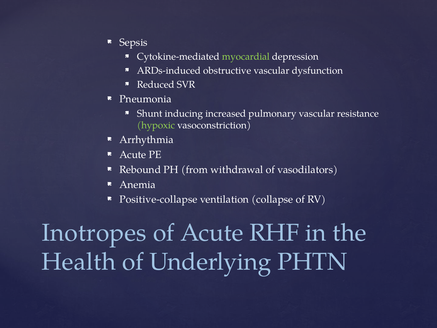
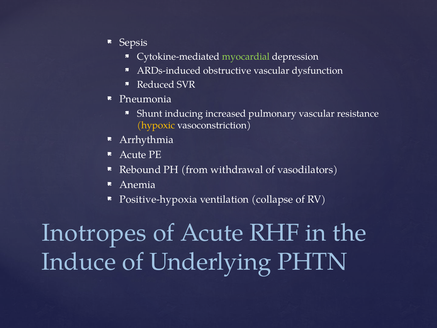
hypoxic colour: light green -> yellow (156, 125)
Positive-collapse: Positive-collapse -> Positive-hypoxia (158, 199)
Health: Health -> Induce (79, 262)
